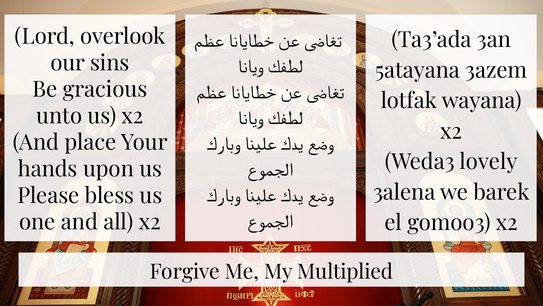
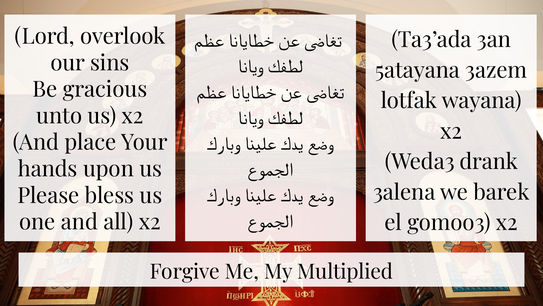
lovely: lovely -> drank (489, 162)
